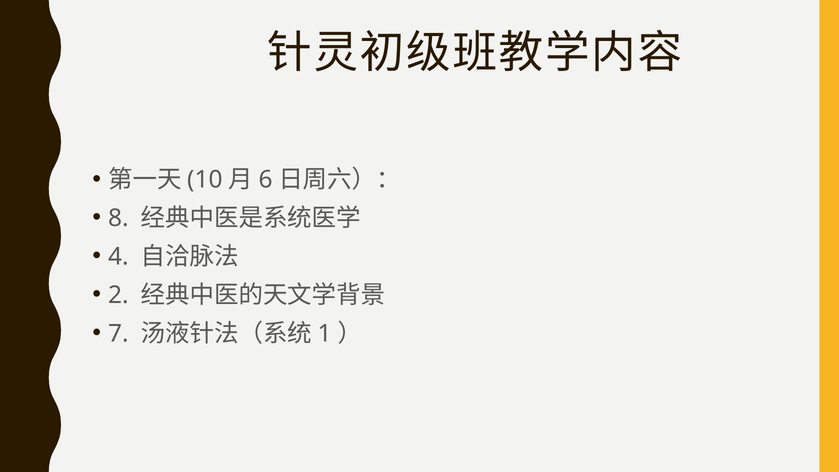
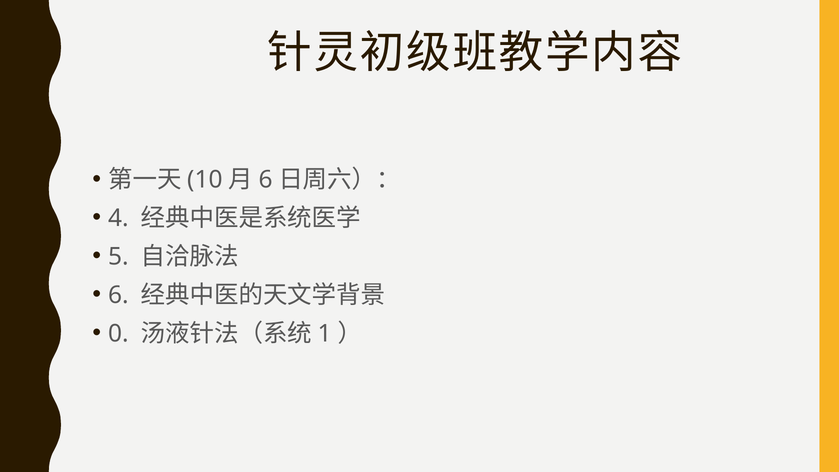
8: 8 -> 4 (118, 218)
4: 4 -> 5 (118, 257)
2: 2 -> 6 (118, 295)
7: 7 -> 0 (118, 333)
